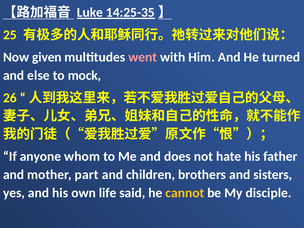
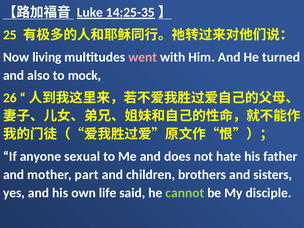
given: given -> living (47, 57)
else: else -> also (39, 75)
whom: whom -> sexual (82, 157)
cannot colour: yellow -> light green (185, 193)
